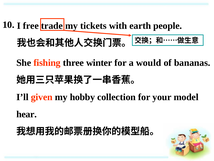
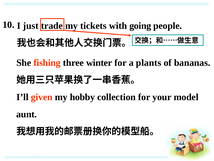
free: free -> just (31, 26)
earth: earth -> going (140, 26)
would: would -> plants (149, 63)
hear: hear -> aunt (27, 114)
